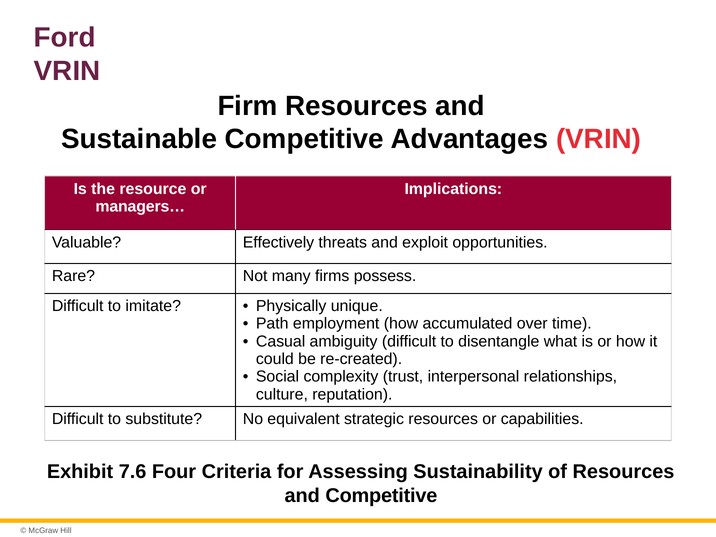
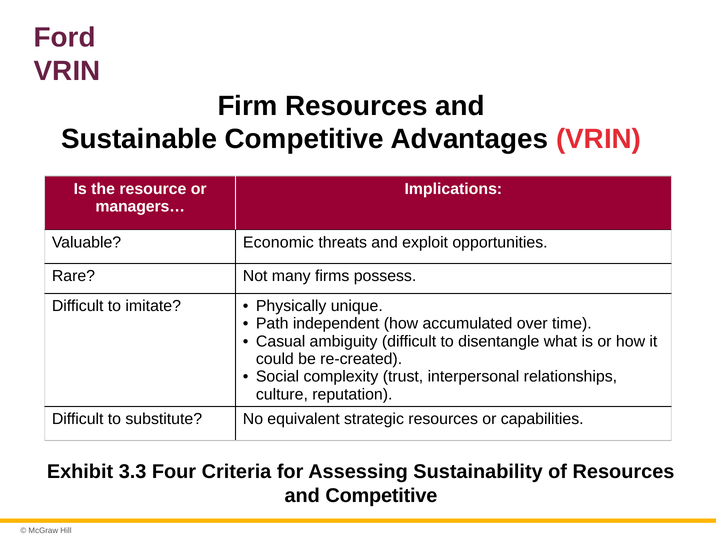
Effectively: Effectively -> Economic (278, 242)
employment: employment -> independent (336, 324)
7.6: 7.6 -> 3.3 (133, 472)
